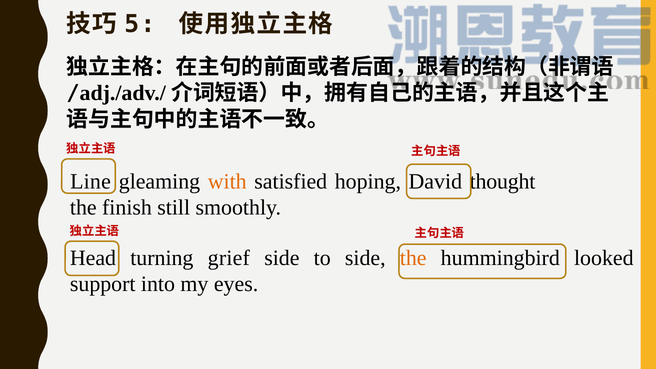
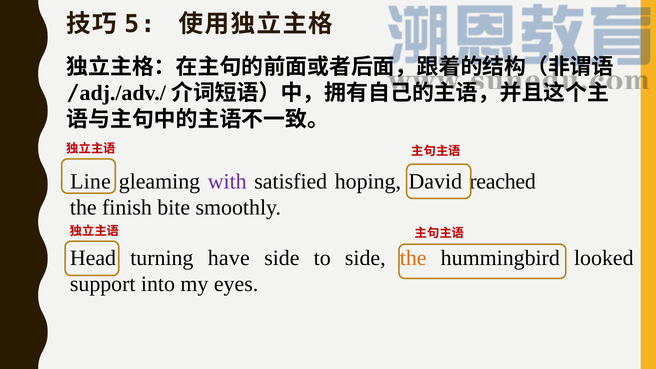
with colour: orange -> purple (227, 181)
thought: thought -> reached (503, 181)
still: still -> bite (174, 208)
grief: grief -> have (229, 258)
